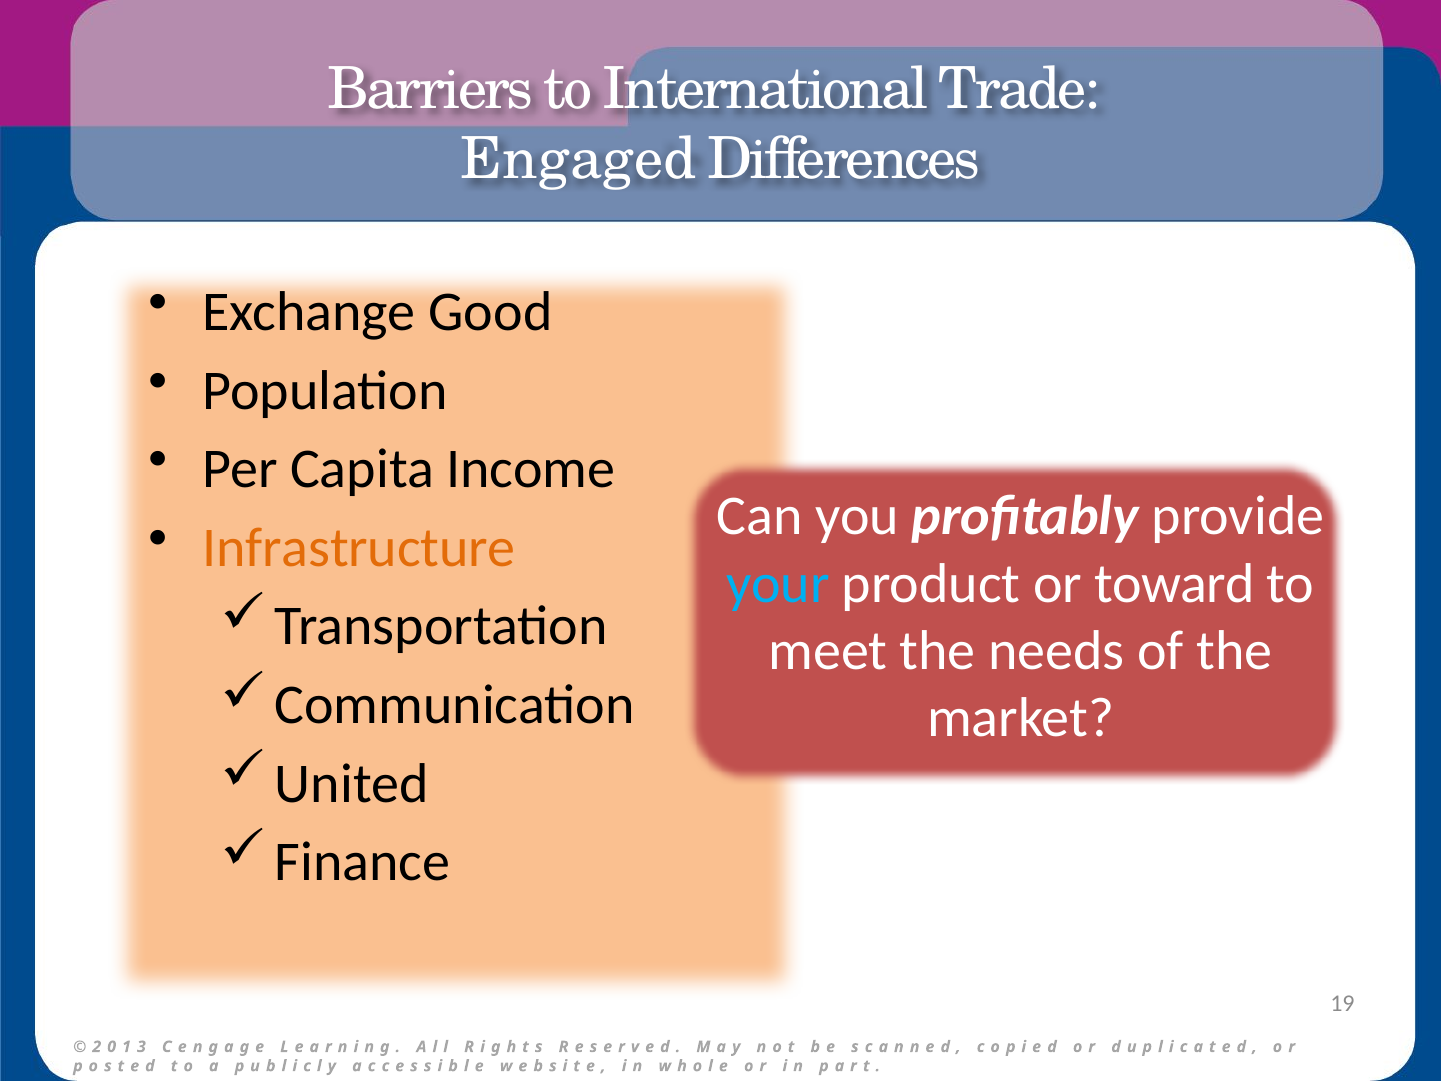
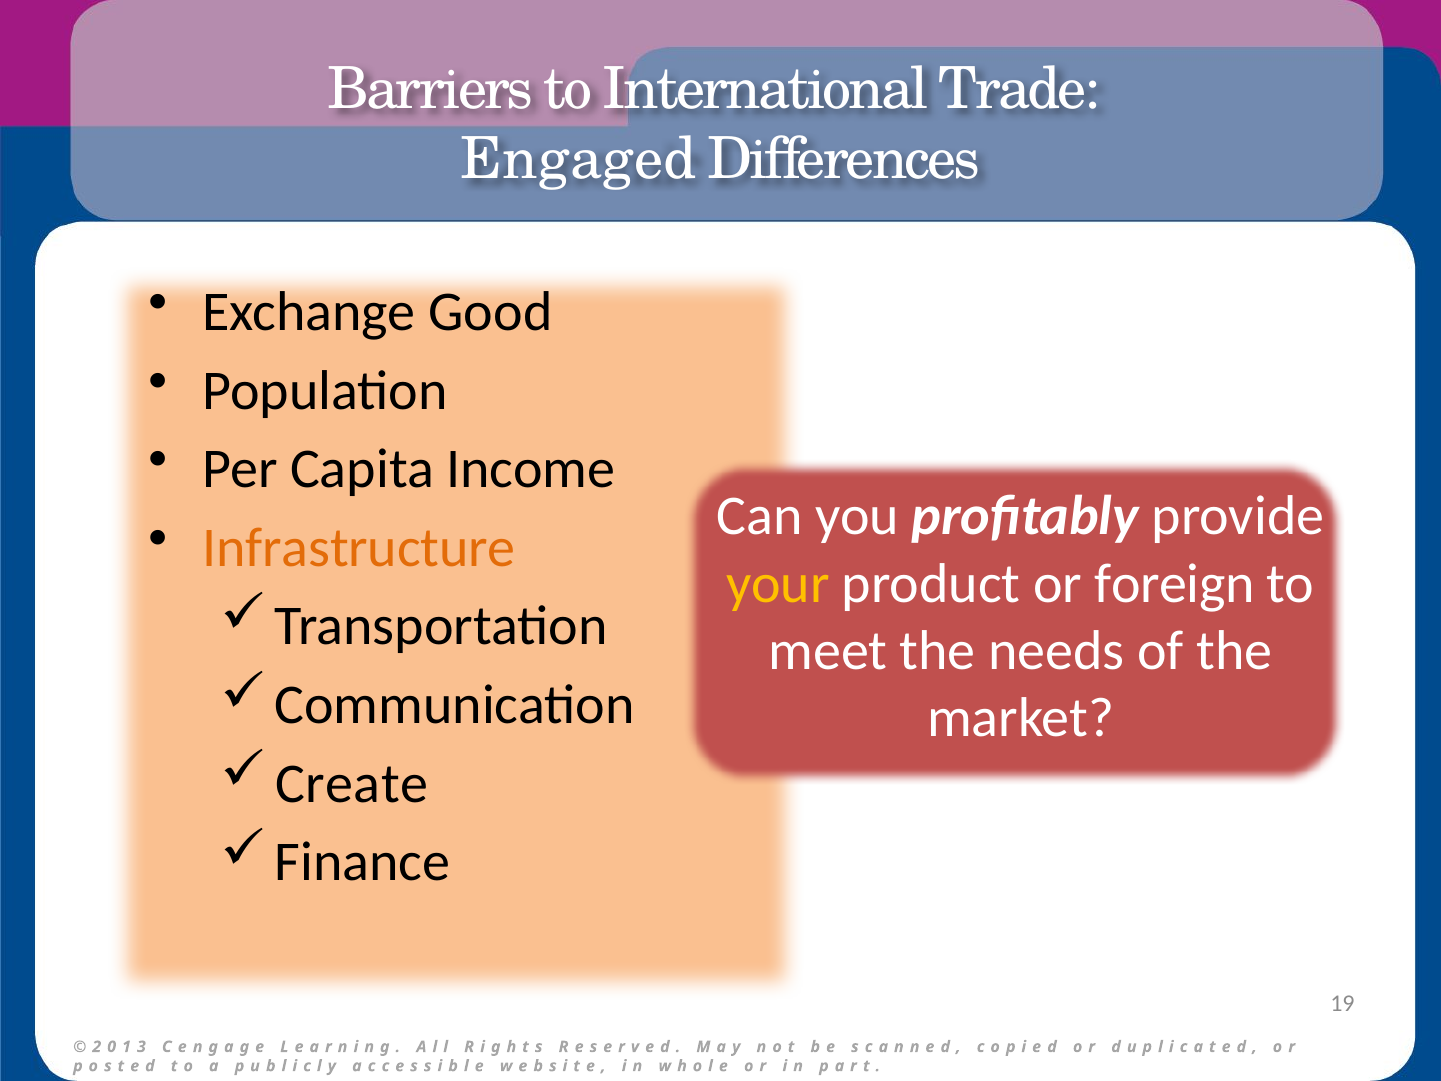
your colour: light blue -> yellow (778, 584)
toward: toward -> foreign (1175, 584)
United: United -> Create (352, 783)
